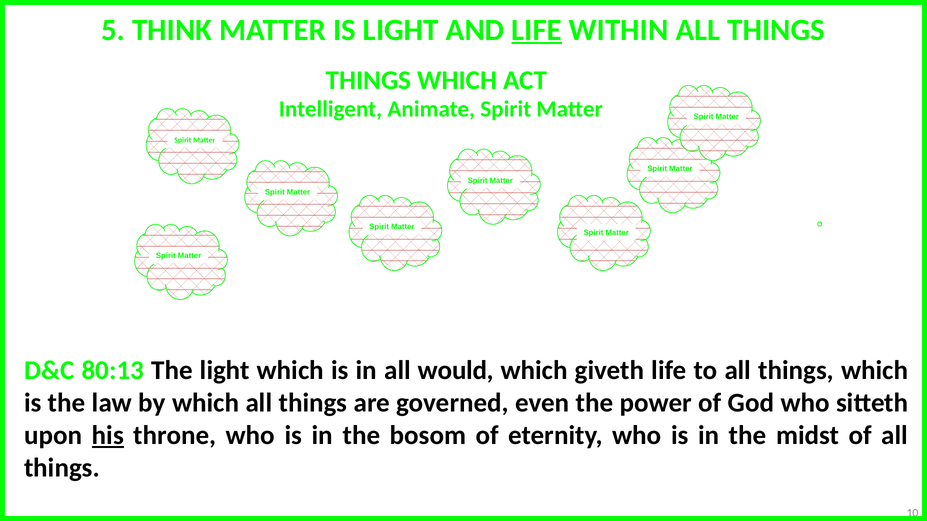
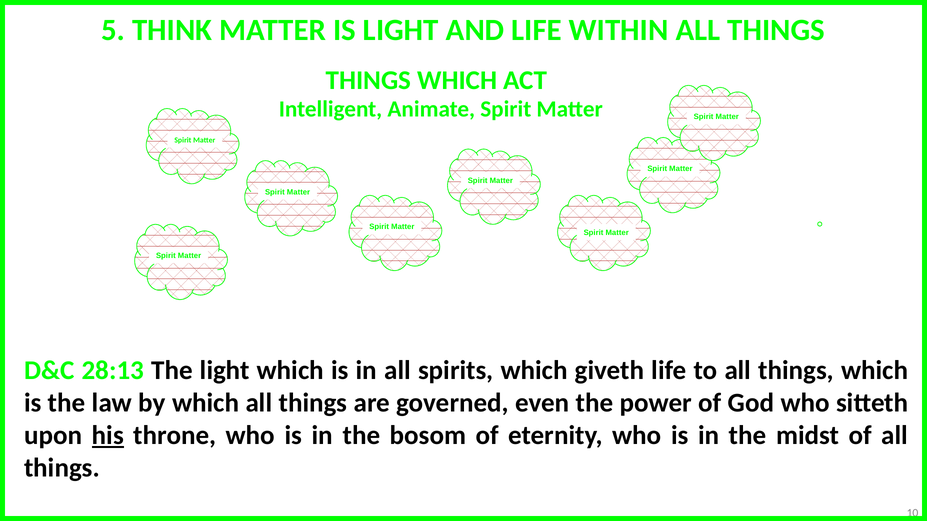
LIFE underline: present -> none (537, 30)
80:13: 80:13 -> 28:13 (113, 371)
would: would -> spirits (456, 371)
